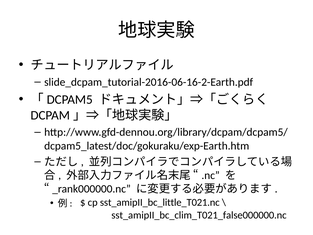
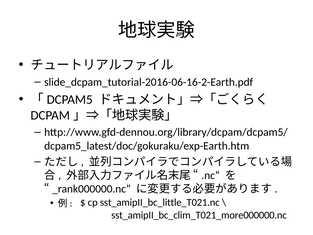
sst_amipII_bc_clim_T021_false000000.nc: sst_amipII_bc_clim_T021_false000000.nc -> sst_amipII_bc_clim_T021_more000000.nc (199, 215)
